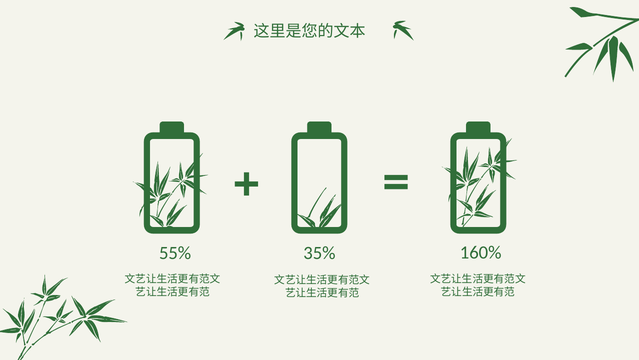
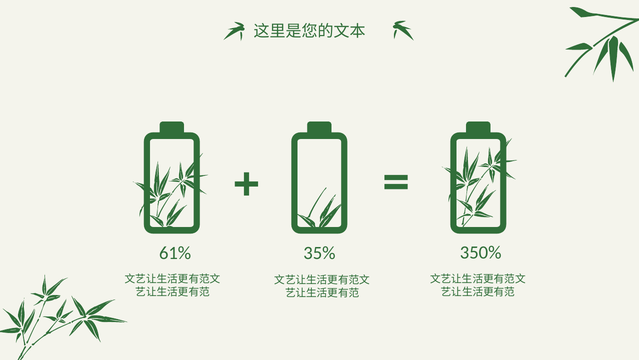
55%: 55% -> 61% (175, 253)
160%: 160% -> 350% (481, 252)
